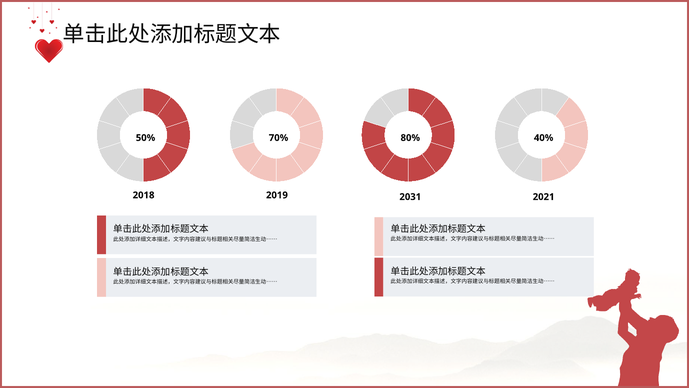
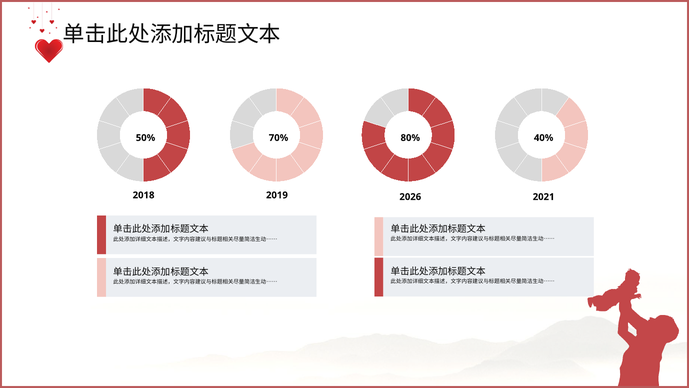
2031: 2031 -> 2026 (410, 197)
